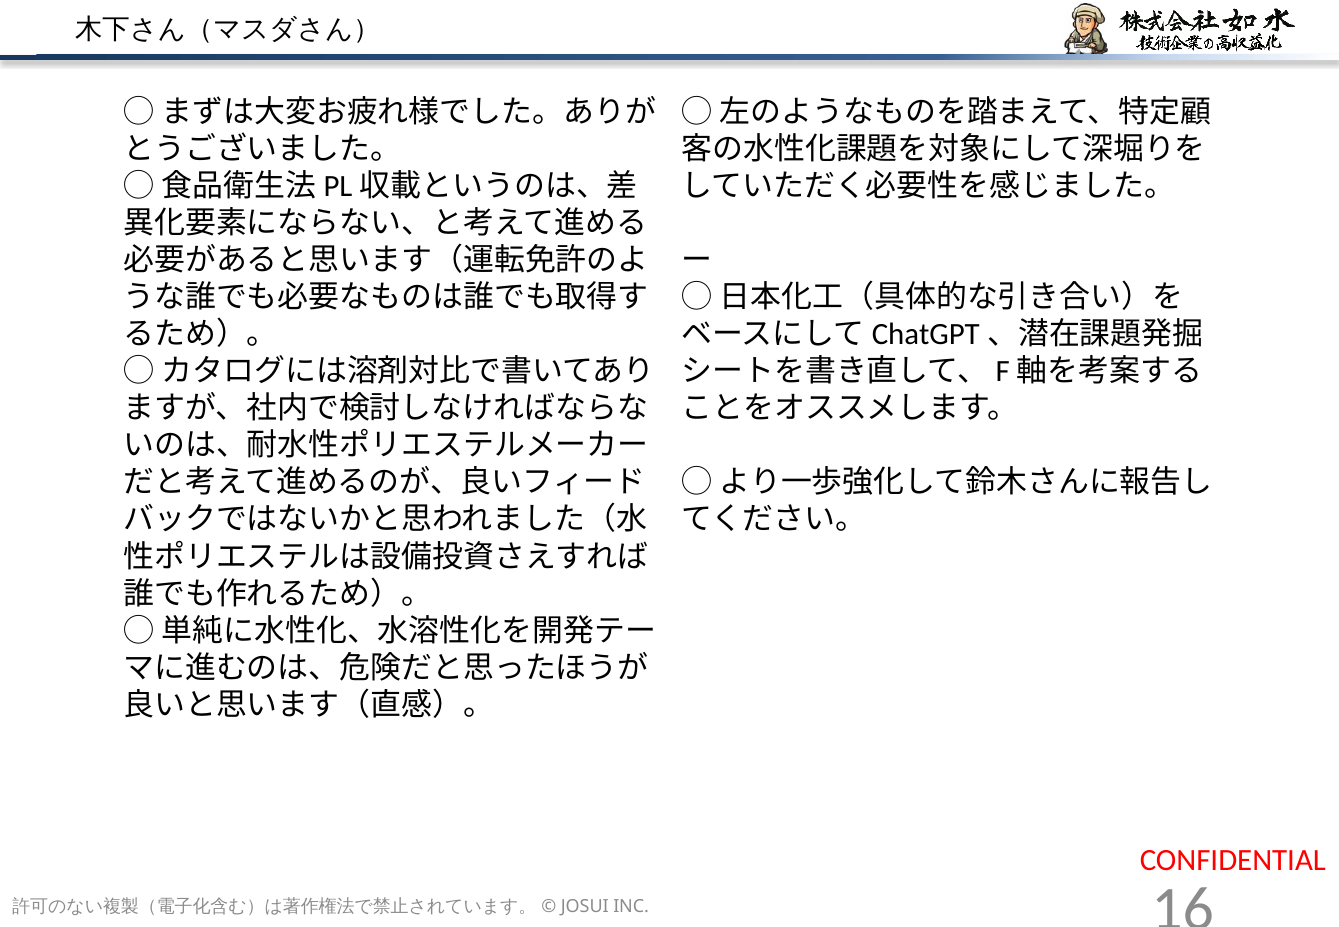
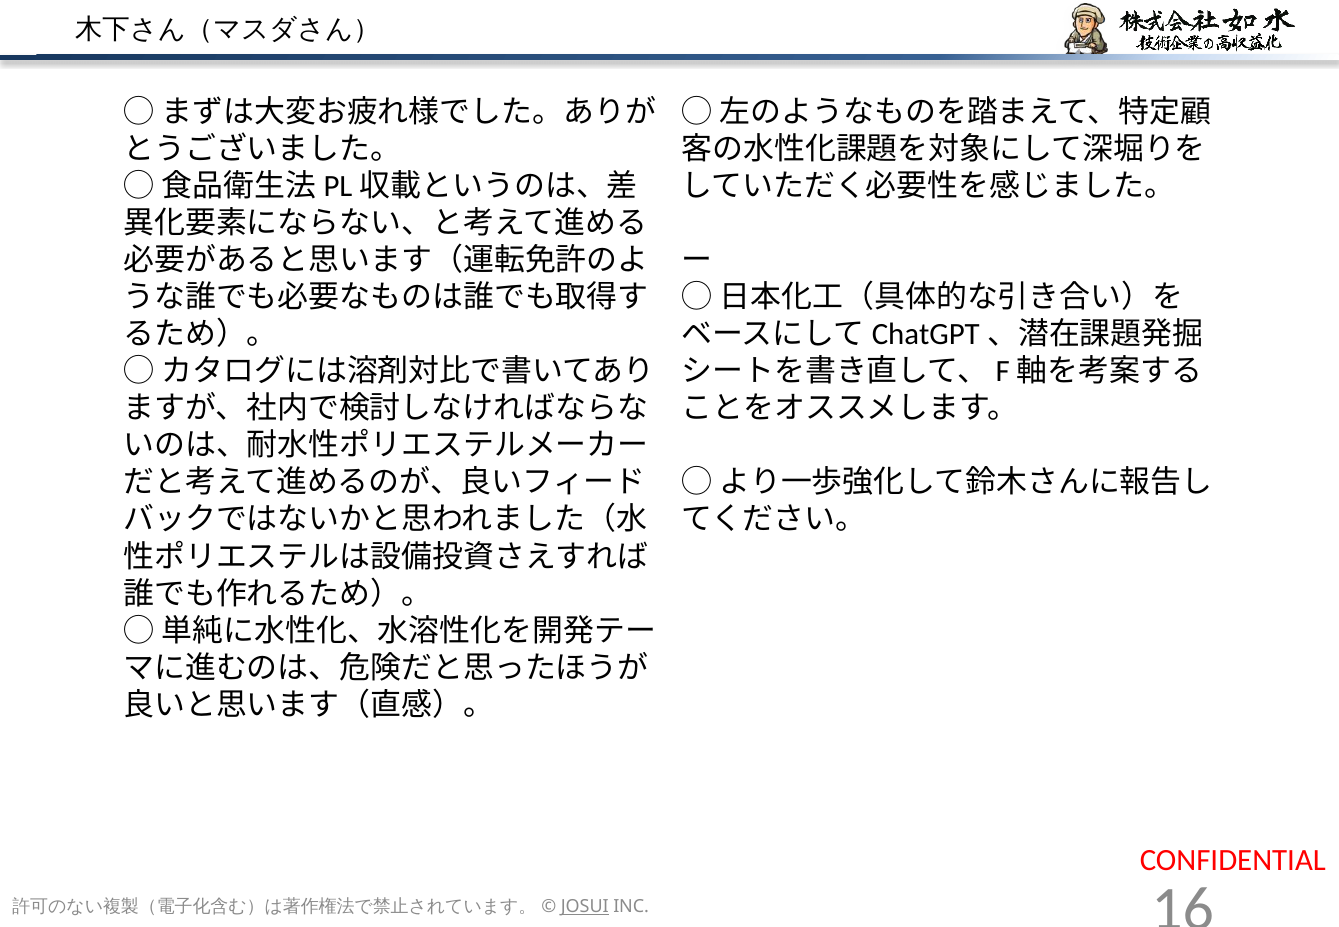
JOSUI underline: none -> present (585, 906)
